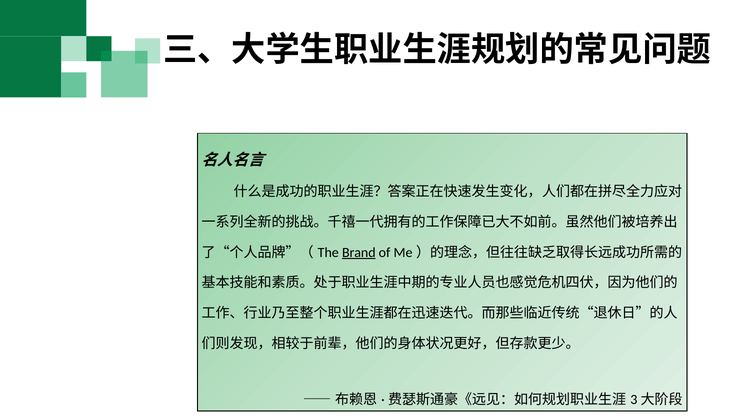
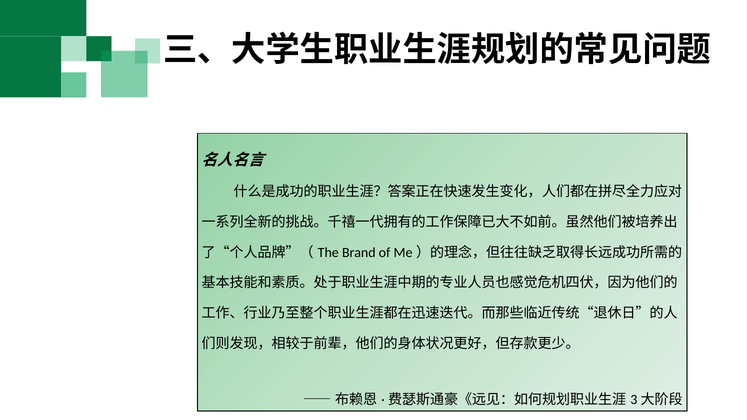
Brand underline: present -> none (359, 253)
